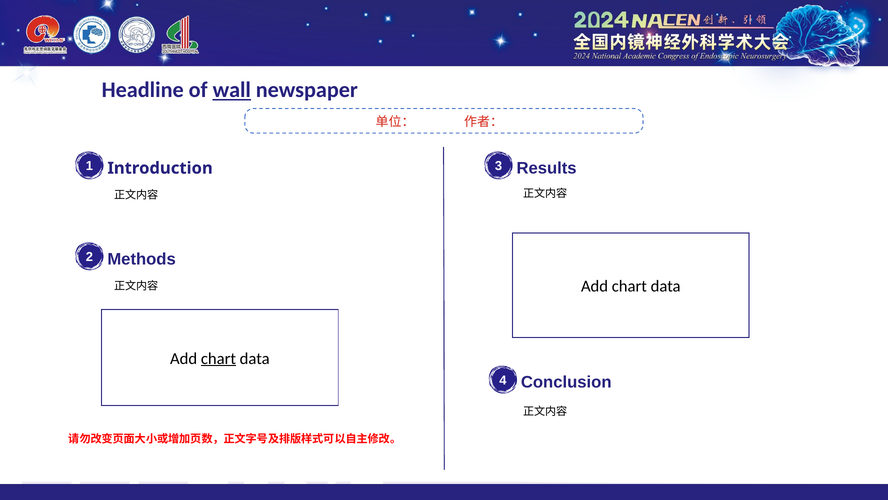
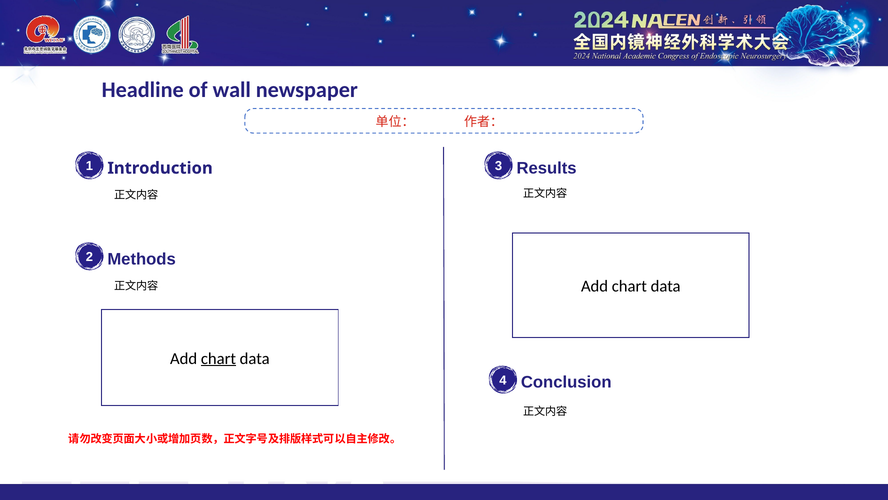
wall underline: present -> none (232, 90)
